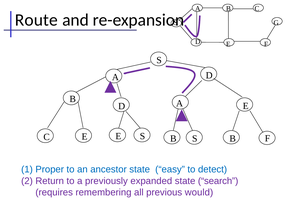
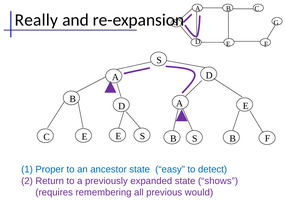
Route: Route -> Really (36, 20)
search: search -> shows (218, 181)
